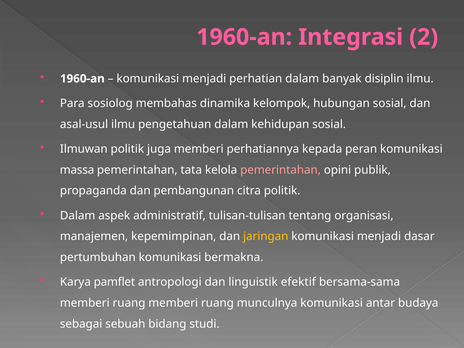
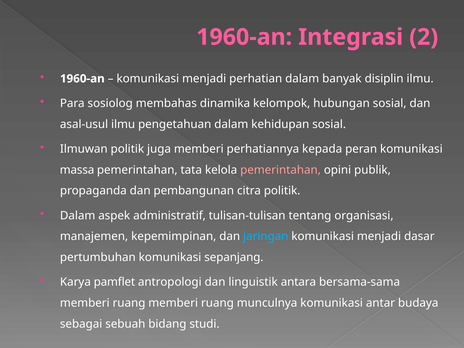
jaringan colour: yellow -> light blue (266, 236)
bermakna: bermakna -> sepanjang (234, 257)
efektif: efektif -> antara (298, 282)
